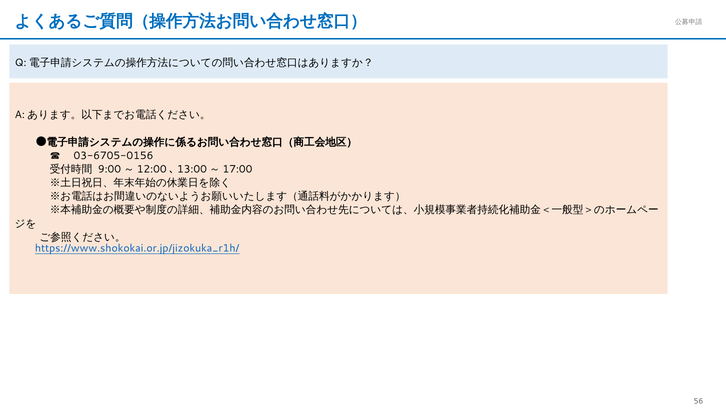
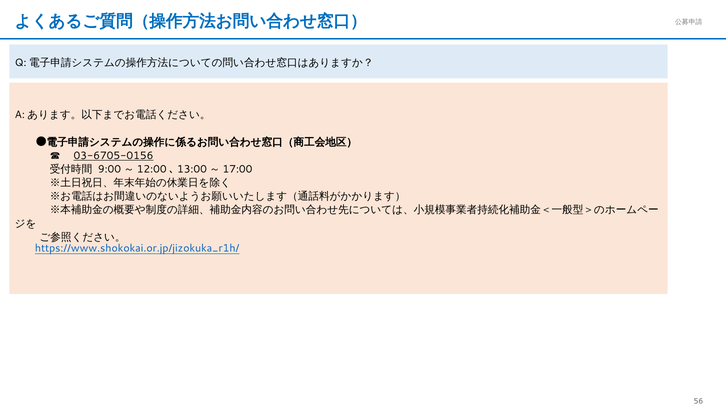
03-6705-0156 underline: none -> present (113, 156)
